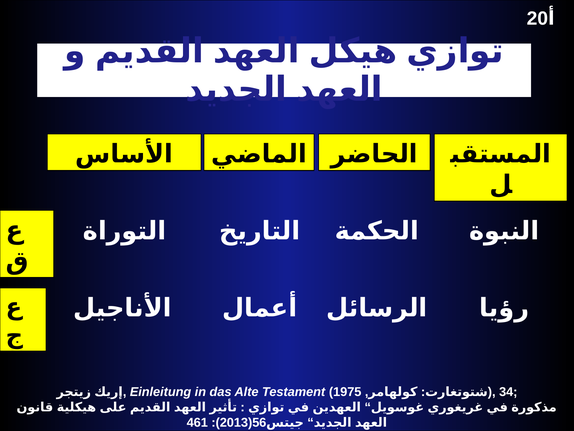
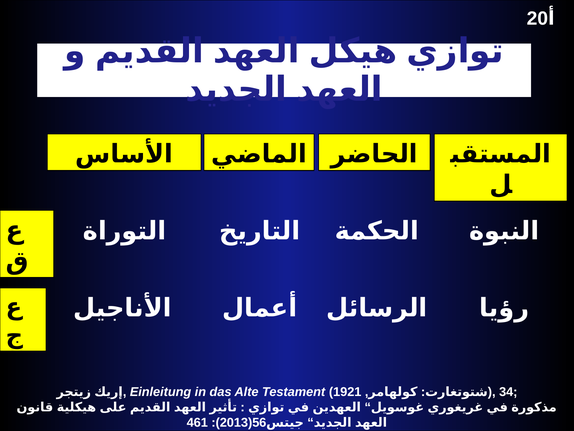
1975: 1975 -> 1921 (347, 391)
